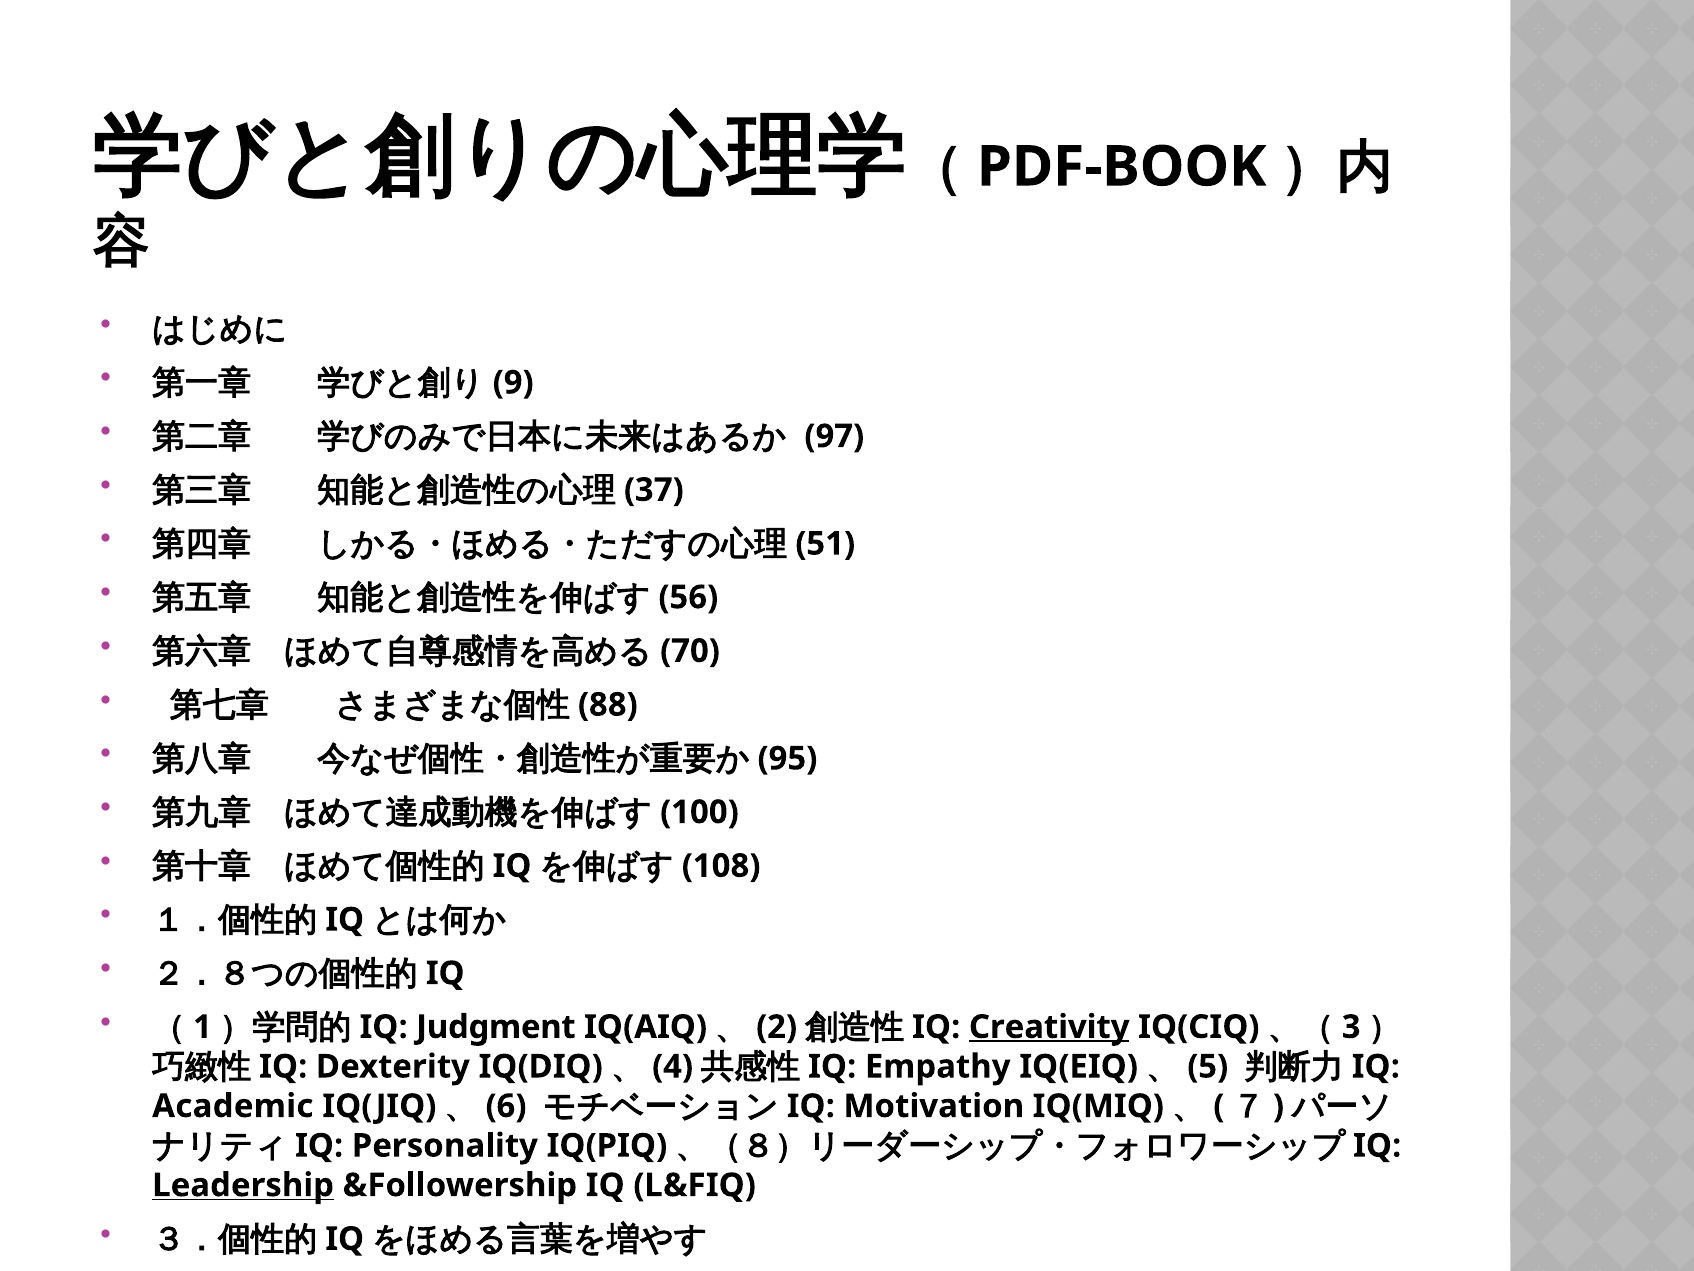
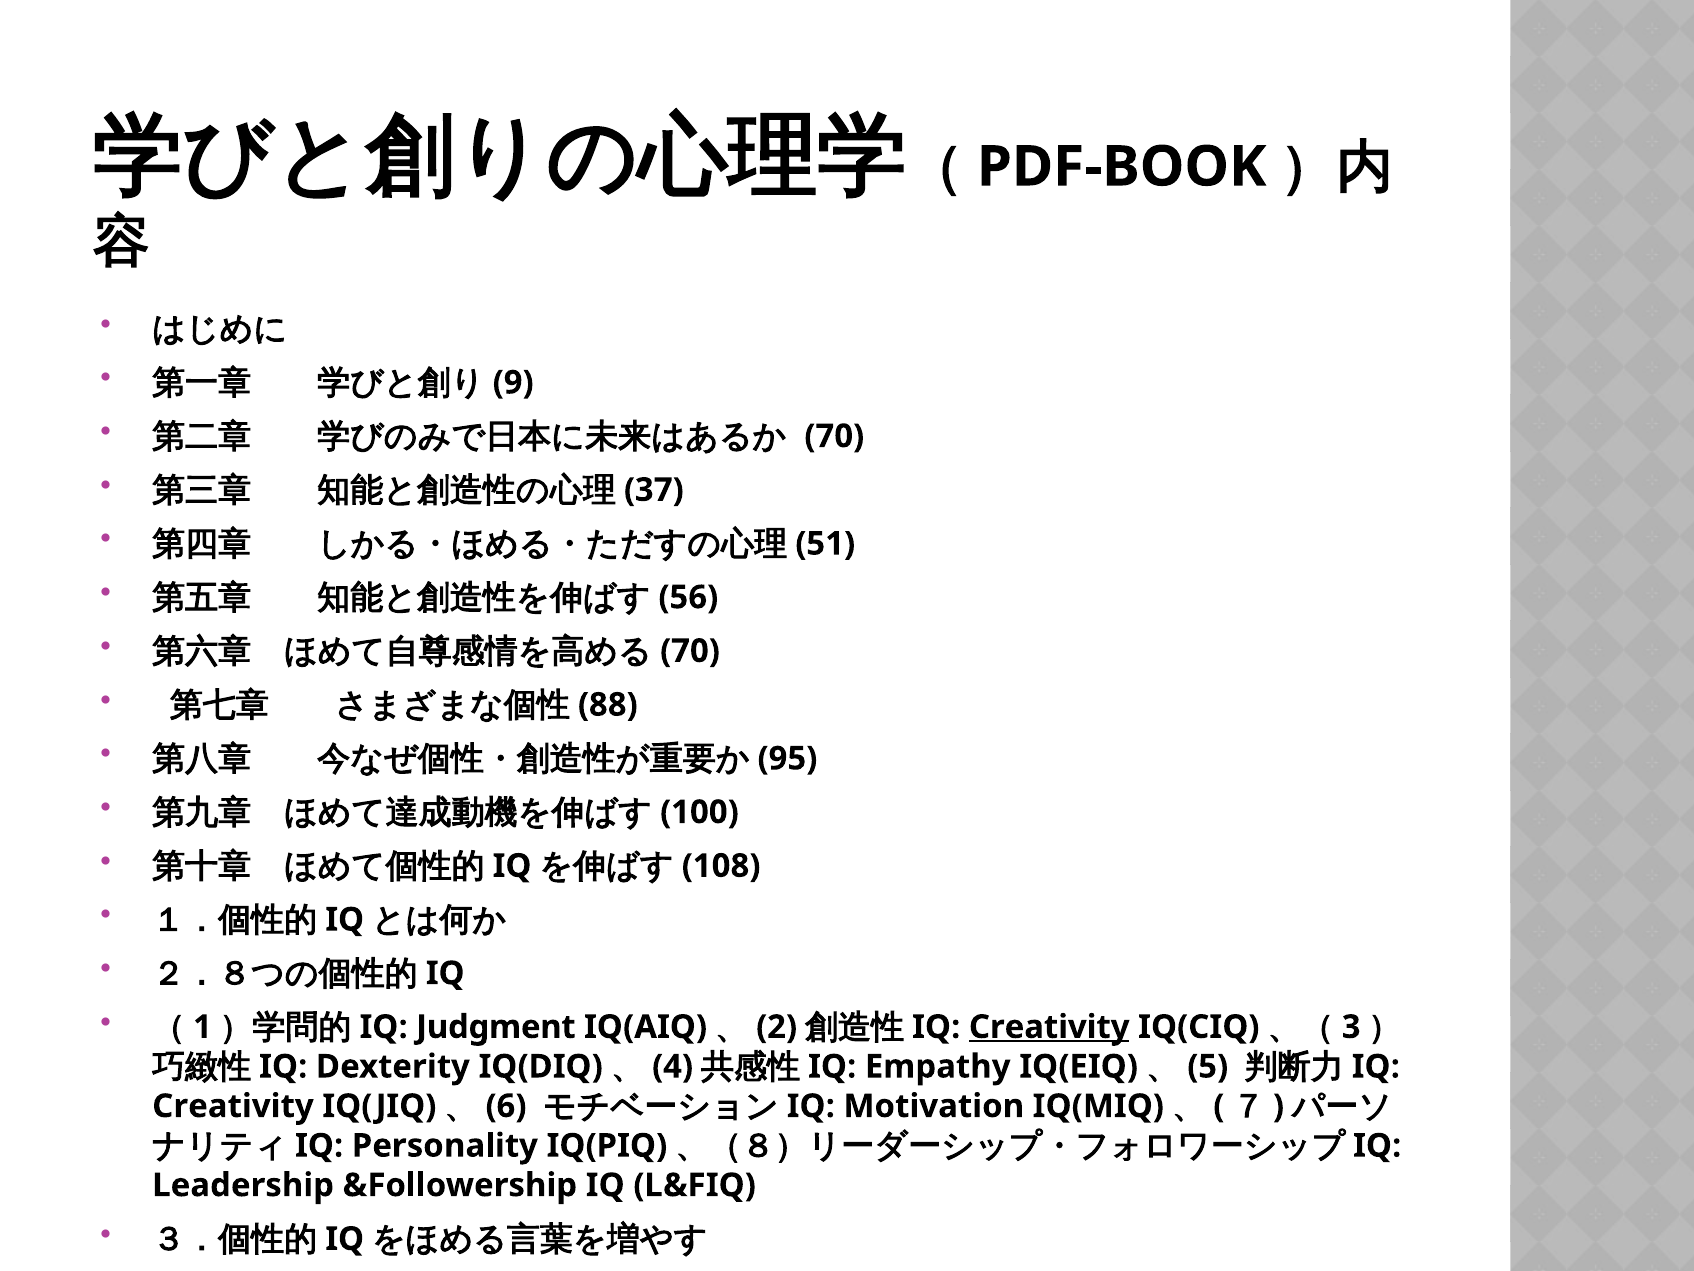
97: 97 -> 70 (834, 436)
Academic: Academic -> Creativity (233, 1106)
Leadership underline: present -> none (243, 1185)
